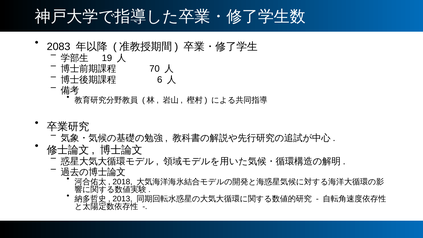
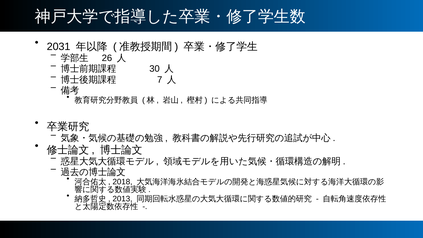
2083: 2083 -> 2031 (59, 47)
19: 19 -> 26 (107, 58)
70: 70 -> 30 (155, 69)
6: 6 -> 7 (160, 80)
